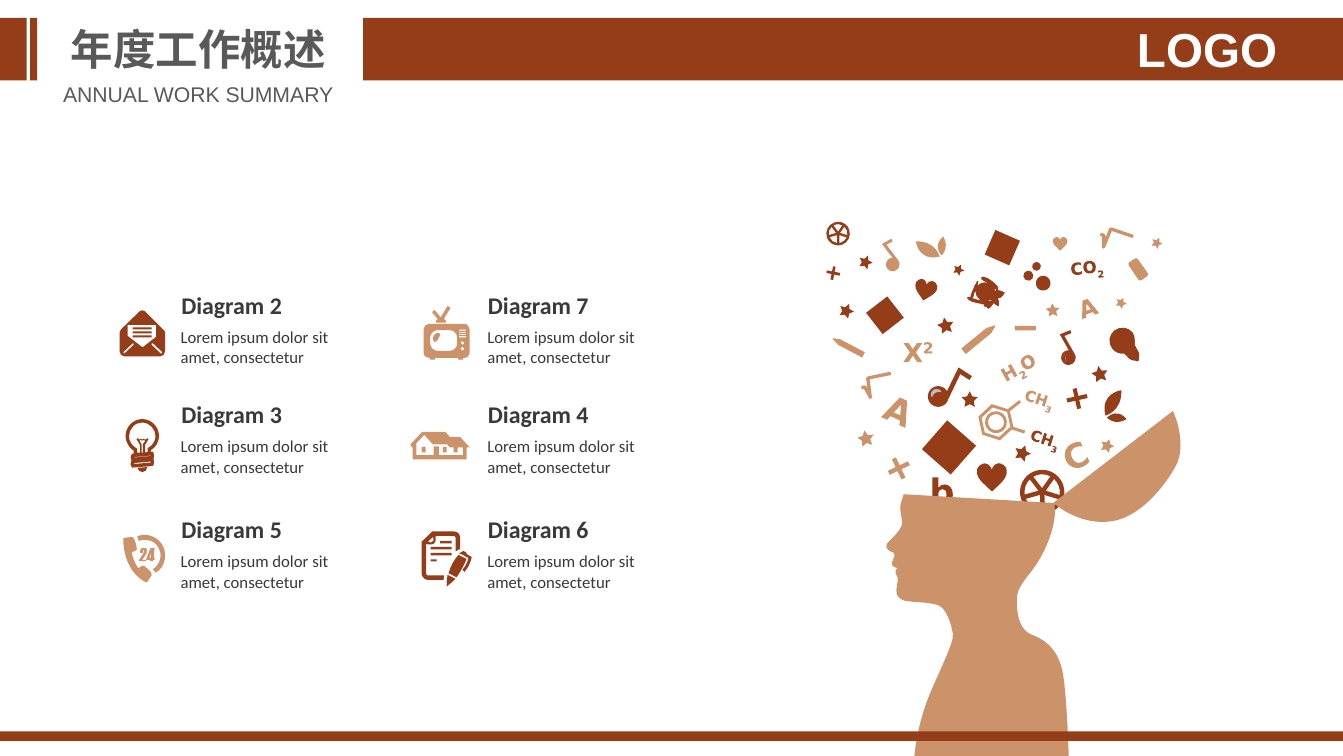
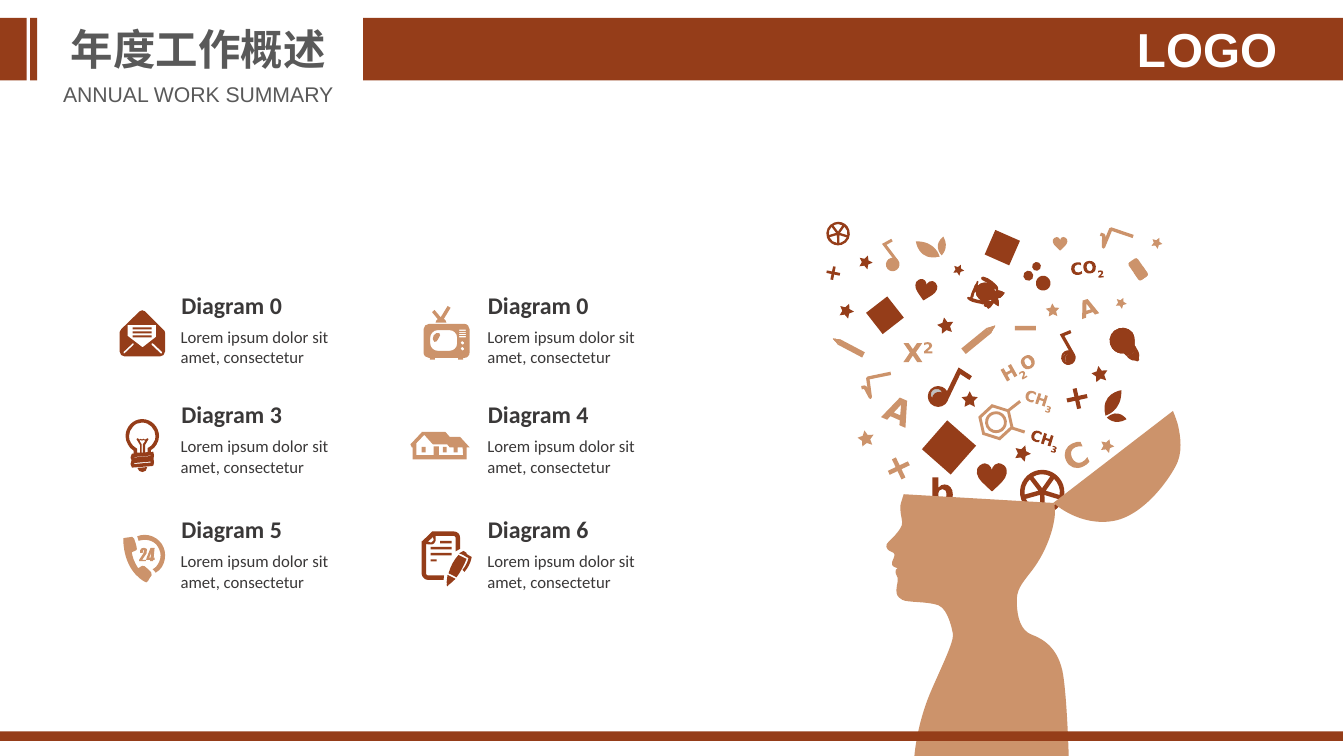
2: 2 -> 0 (276, 306)
7: 7 -> 0 (582, 306)
